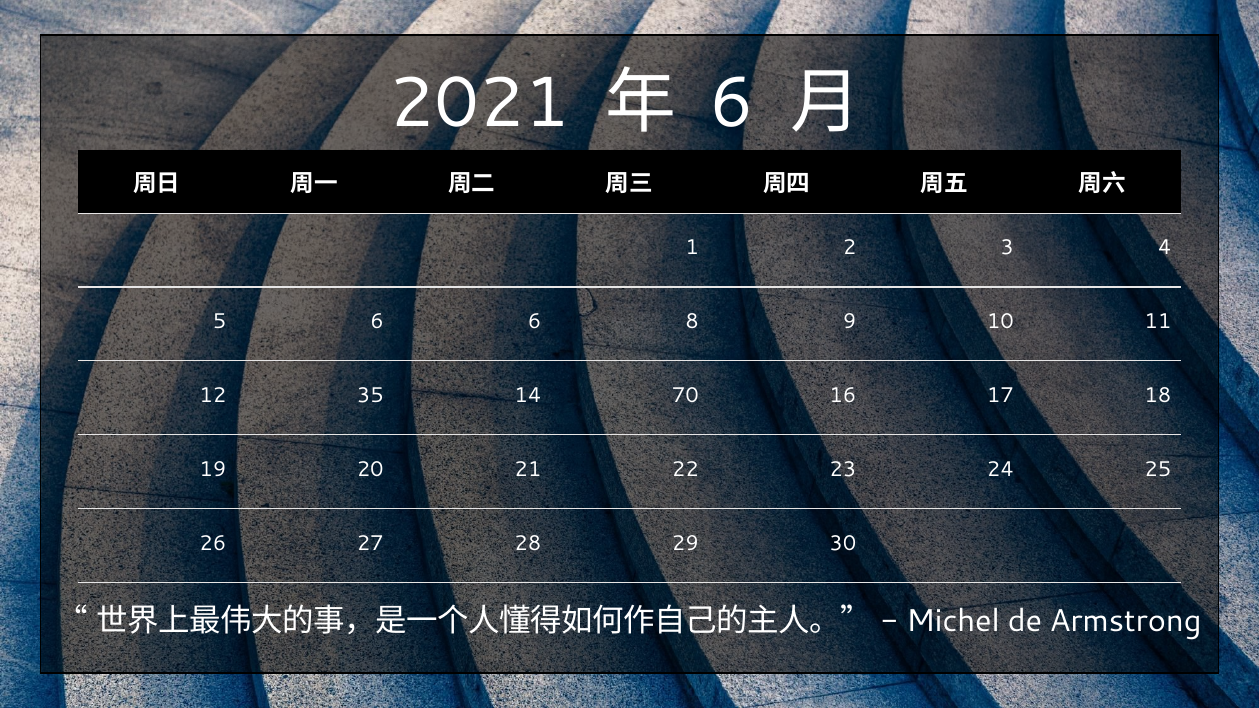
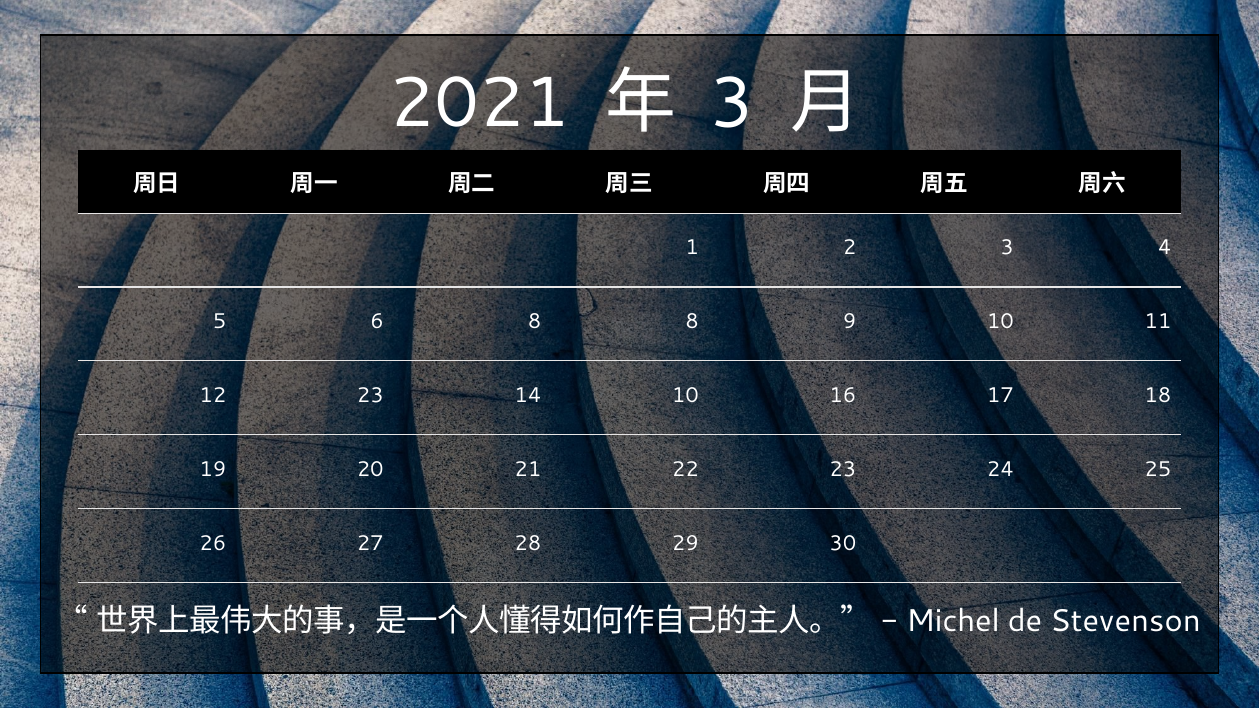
6: 6 -> 3 (732, 104)
6 6: 6 -> 8 (535, 322)
12 35: 35 -> 23 (370, 396)
14 70: 70 -> 10 (685, 396)
Armstrong: Armstrong -> Stevenson (1125, 621)
